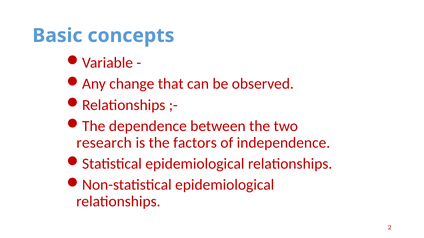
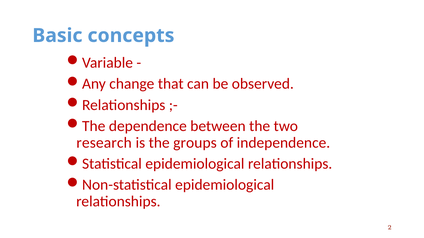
factors: factors -> groups (195, 143)
